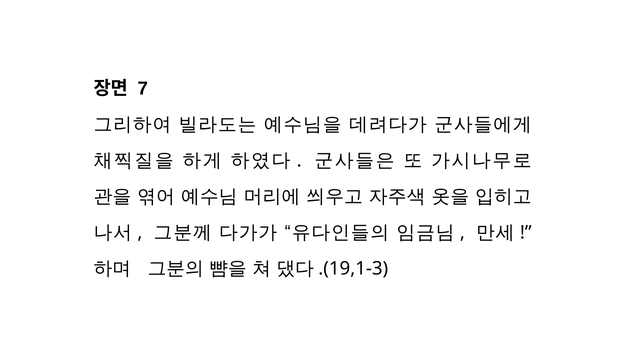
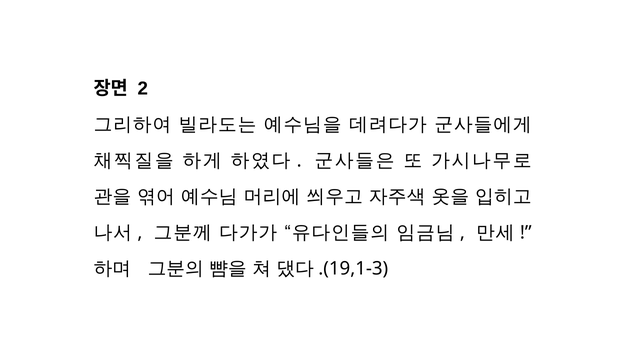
7: 7 -> 2 (143, 89)
